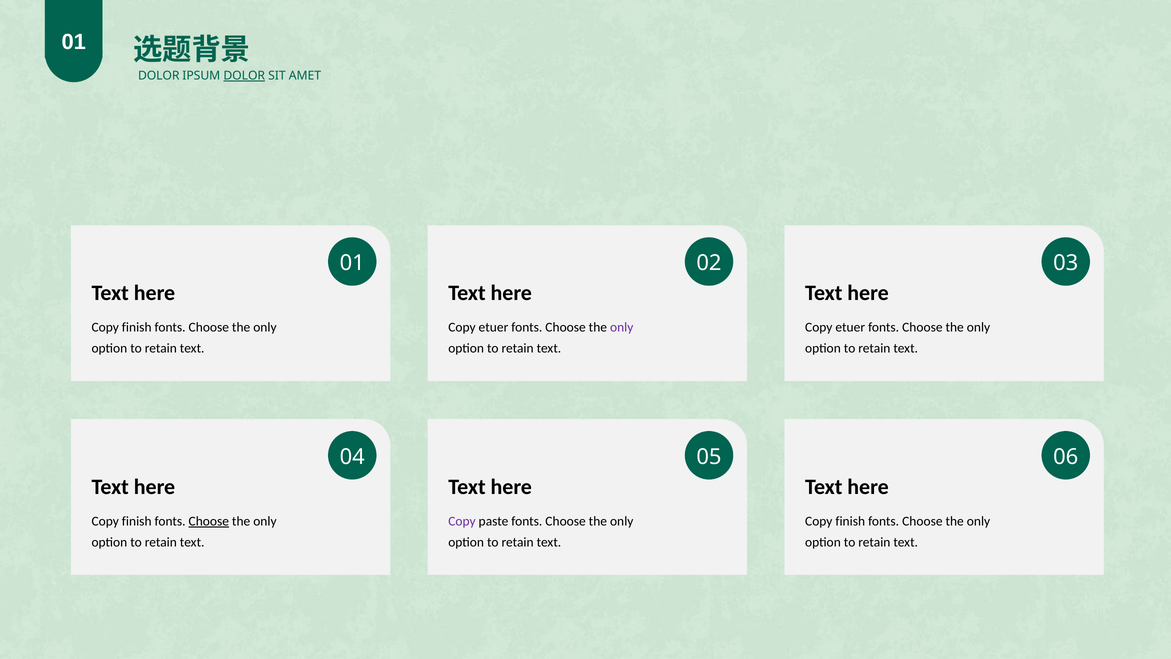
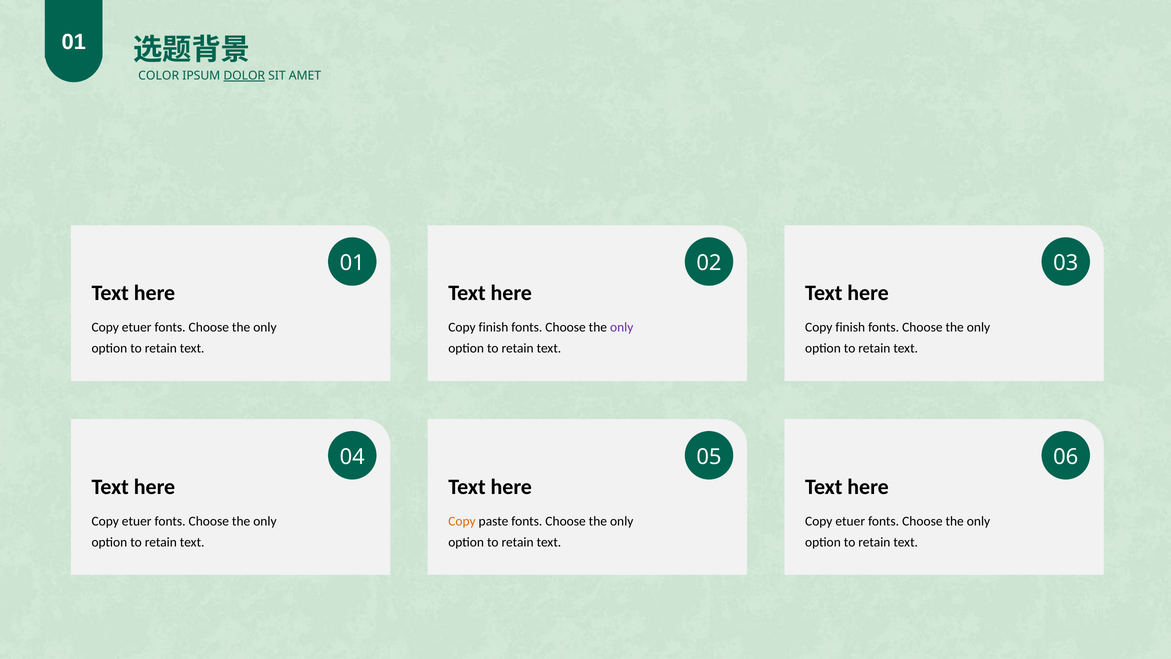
DOLOR: DOLOR -> COLOR (159, 76)
finish: finish -> etuer (137, 327)
etuer: etuer -> finish (493, 327)
etuer: etuer -> finish (850, 327)
finish: finish -> etuer (137, 521)
Choose underline: present -> none (209, 521)
Copy colour: purple -> orange (462, 521)
finish: finish -> etuer (850, 521)
